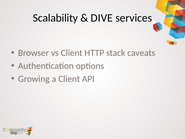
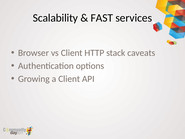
DIVE: DIVE -> FAST (102, 18)
